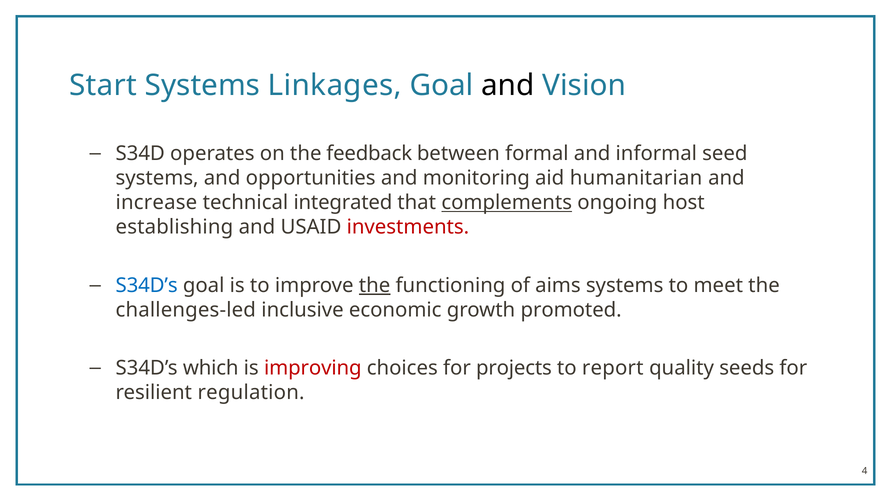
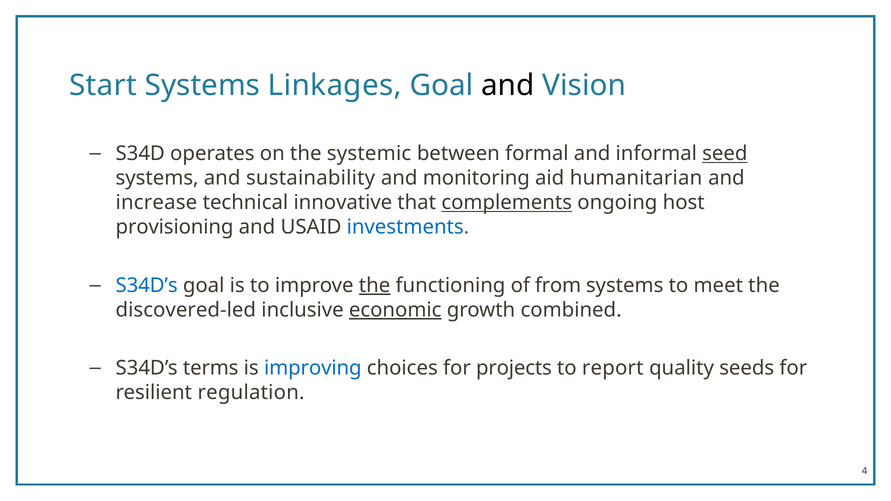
feedback: feedback -> systemic (369, 154)
seed underline: none -> present (725, 154)
opportunities: opportunities -> sustainability (311, 178)
integrated: integrated -> innovative (343, 203)
establishing: establishing -> provisioning (175, 227)
investments colour: red -> blue (408, 227)
aims: aims -> from (558, 286)
challenges-led: challenges-led -> discovered-led (186, 310)
economic underline: none -> present (395, 310)
promoted: promoted -> combined (571, 310)
which: which -> terms (211, 368)
improving colour: red -> blue (313, 368)
